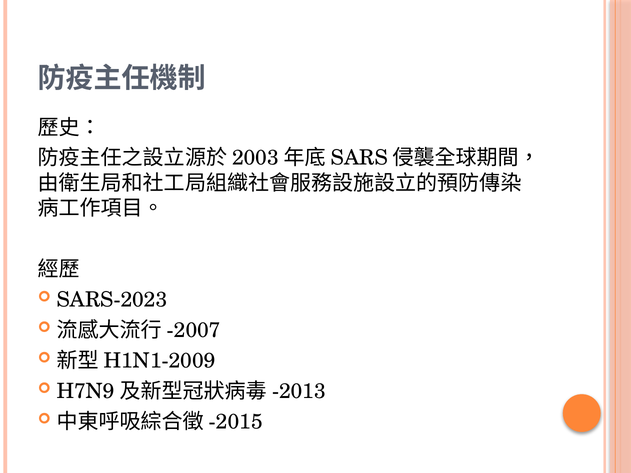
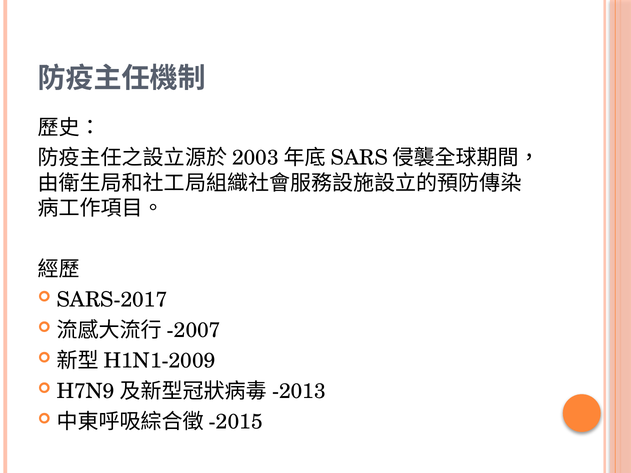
SARS-2023: SARS-2023 -> SARS-2017 (112, 300)
